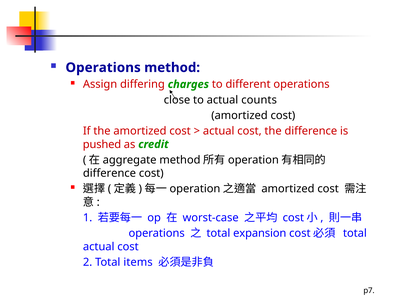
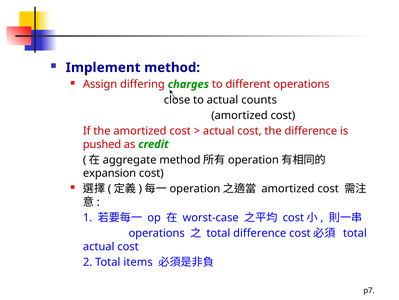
Operations: Operations -> Implement (103, 67)
difference: difference -> expansion (110, 173)
total expansion: expansion -> difference (260, 233)
